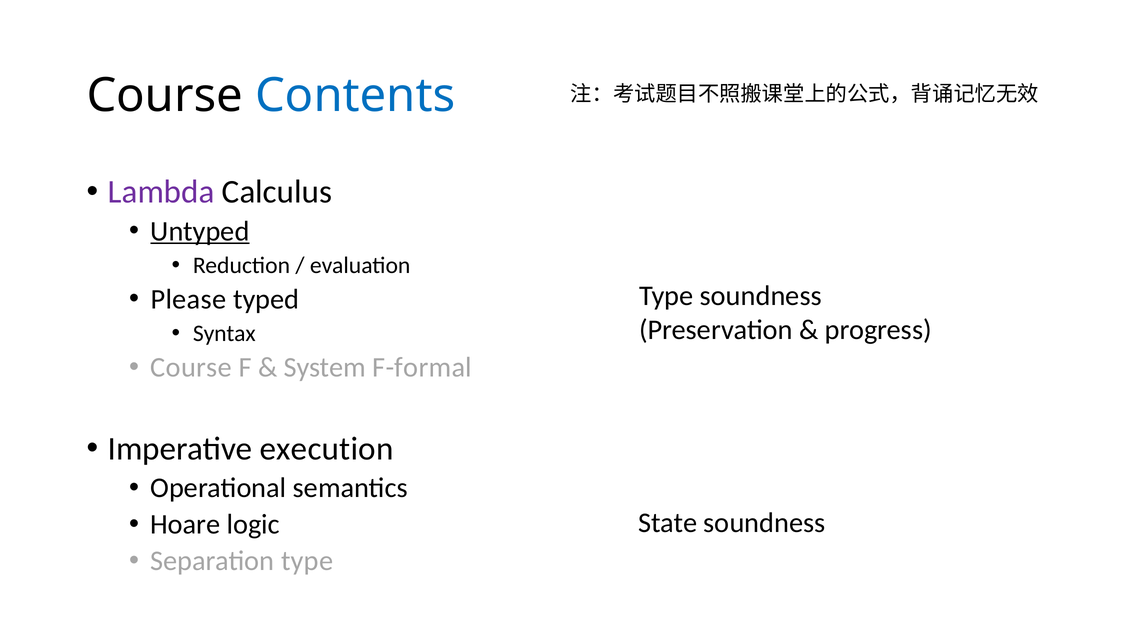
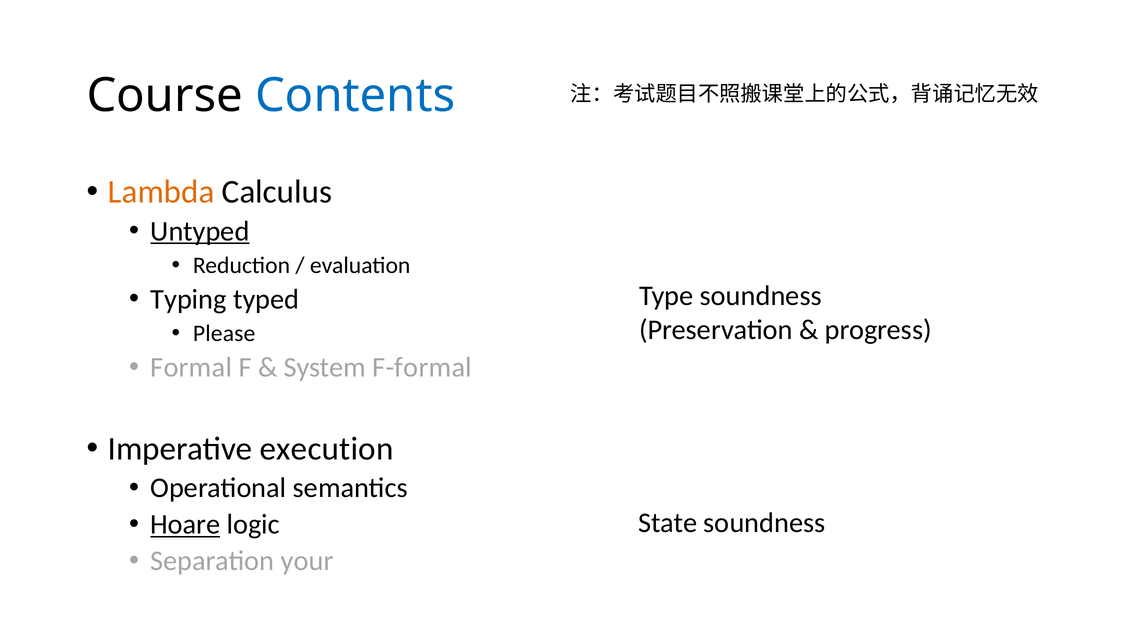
Lambda colour: purple -> orange (161, 192)
Please: Please -> Typing (189, 299)
Syntax: Syntax -> Please (224, 333)
Course: Course -> Formal (191, 367)
Hoare underline: none -> present (185, 524)
Separation type: type -> your (307, 561)
